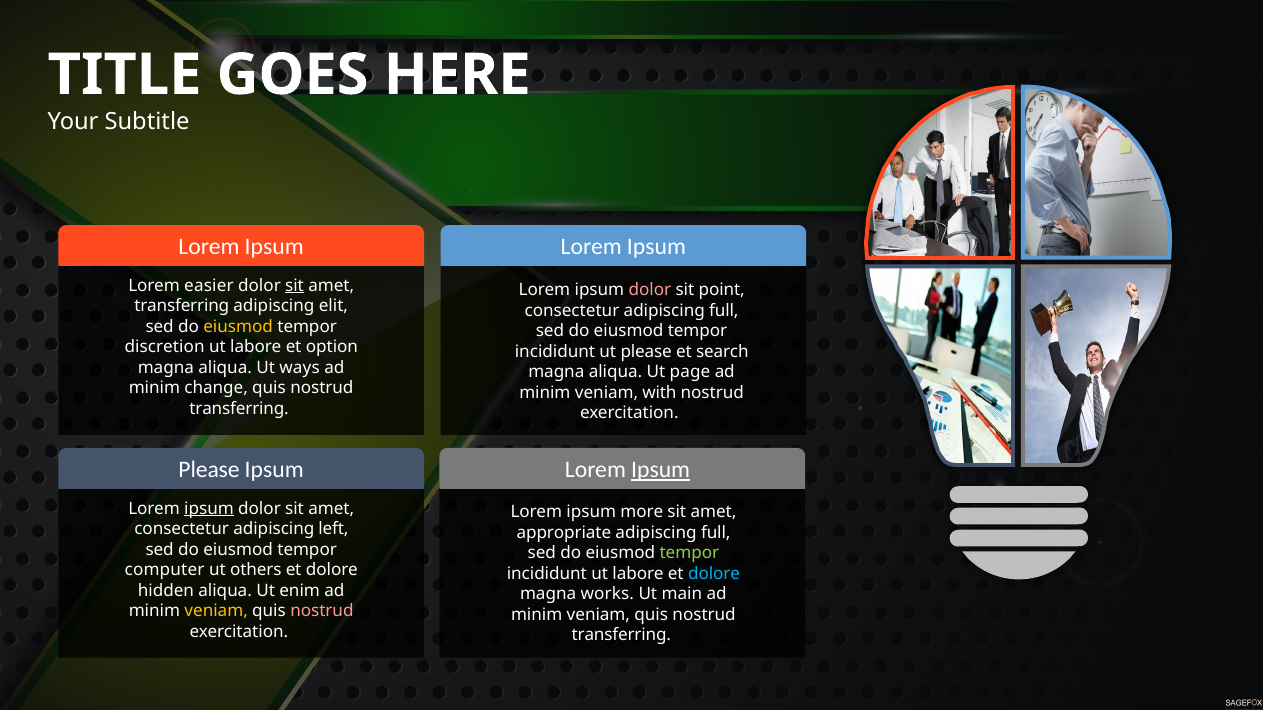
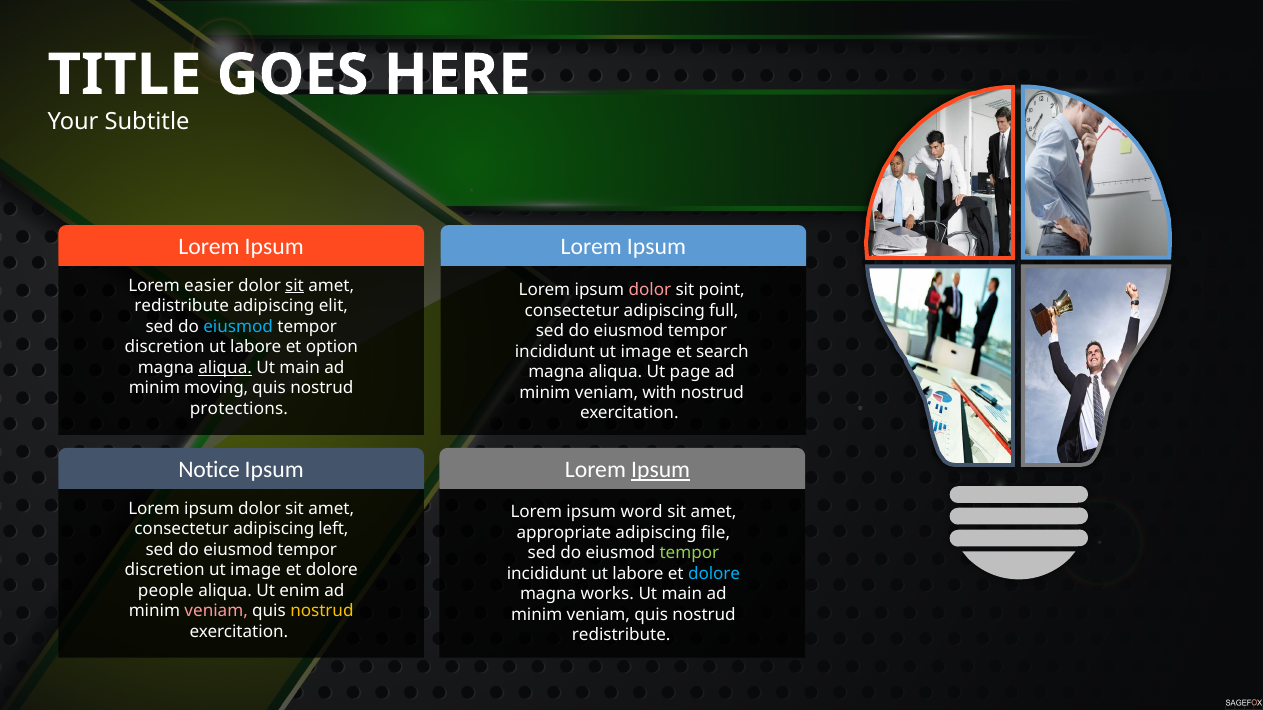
transferring: transferring -> redistribute (182, 306)
eiusmod colour: yellow -> light blue (238, 327)
incididunt ut please: please -> image (646, 352)
aliqua underline: none -> present (225, 368)
ways: ways -> main (300, 368)
change: change -> moving (216, 389)
transferring: transferring -> protections (239, 409)
Please: Please -> Notice (209, 470)
ipsum underline: present -> none (209, 509)
more: more -> word (642, 512)
full: full -> file (716, 533)
computer: computer -> discretion (165, 570)
others: others -> image (256, 570)
hidden: hidden -> people (166, 591)
veniam colour: yellow -> pink (216, 612)
nostrud colour: pink -> yellow (322, 612)
transferring: transferring -> redistribute (621, 636)
